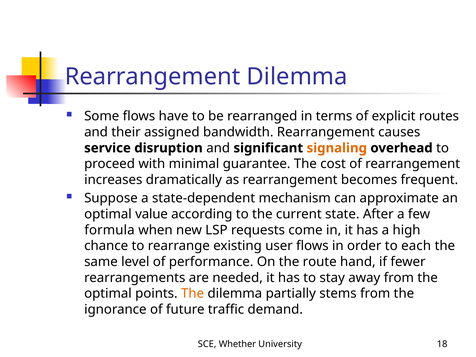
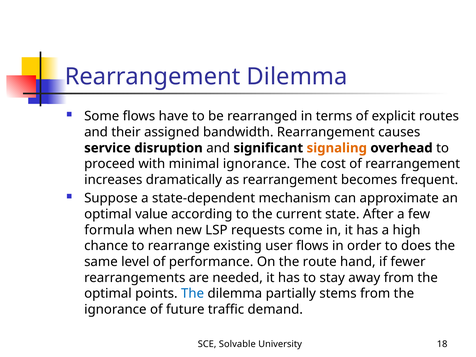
minimal guarantee: guarantee -> ignorance (257, 164)
each: each -> does (416, 246)
The colour: orange -> blue (193, 294)
Whether: Whether -> Solvable (237, 344)
